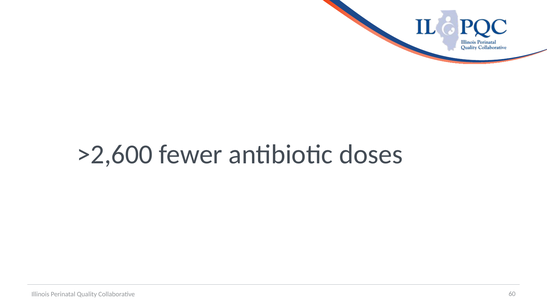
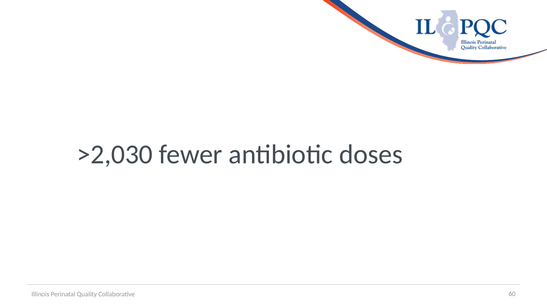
>2,600: >2,600 -> >2,030 (115, 154)
